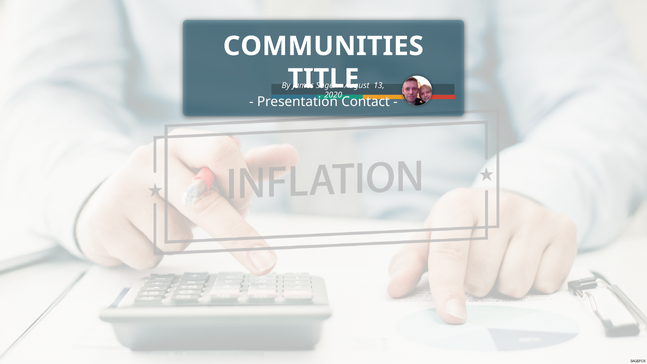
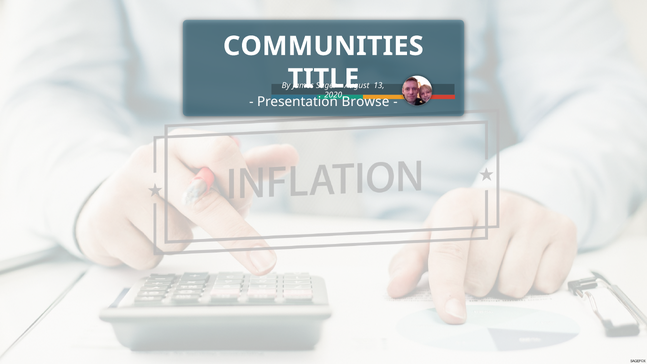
Contact: Contact -> Browse (366, 102)
